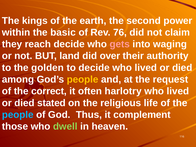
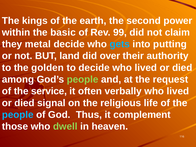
76: 76 -> 99 (120, 32)
reach: reach -> metal (38, 44)
gets colour: pink -> light blue (120, 44)
waging: waging -> putting (170, 44)
people colour: yellow -> light green (83, 79)
correct: correct -> service (49, 91)
harlotry: harlotry -> verbally (123, 91)
stated: stated -> signal (51, 103)
